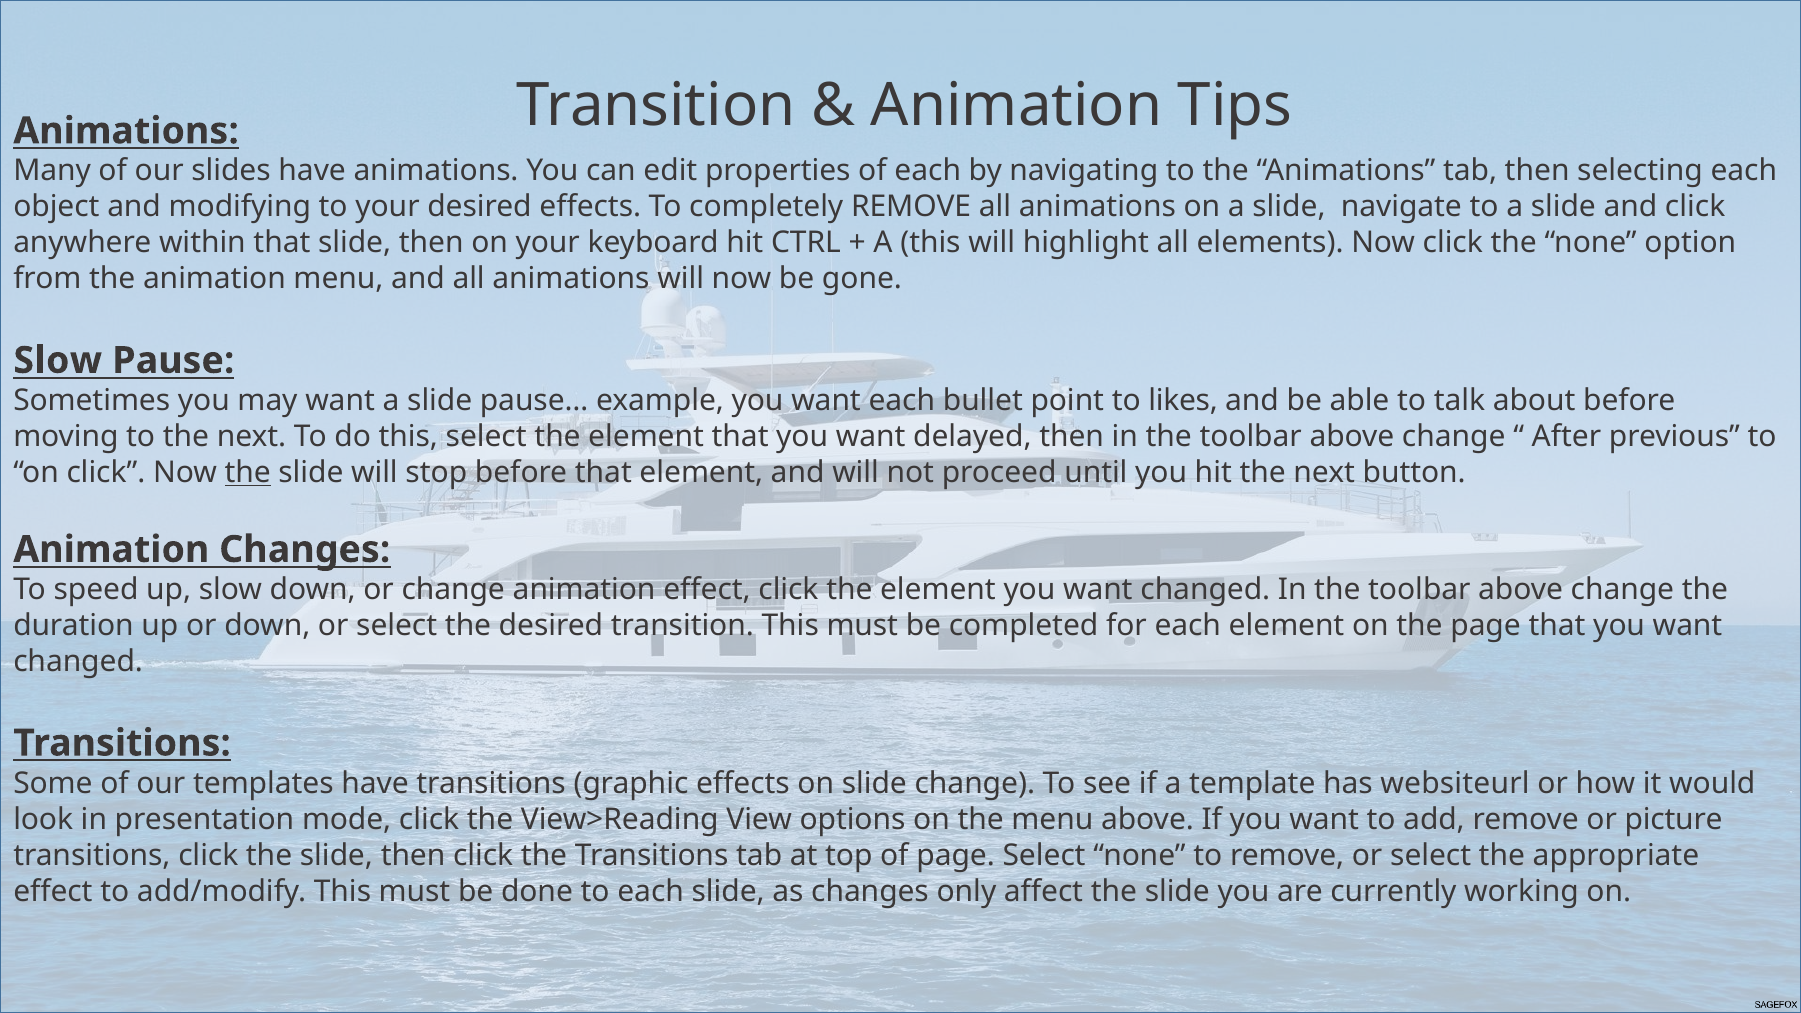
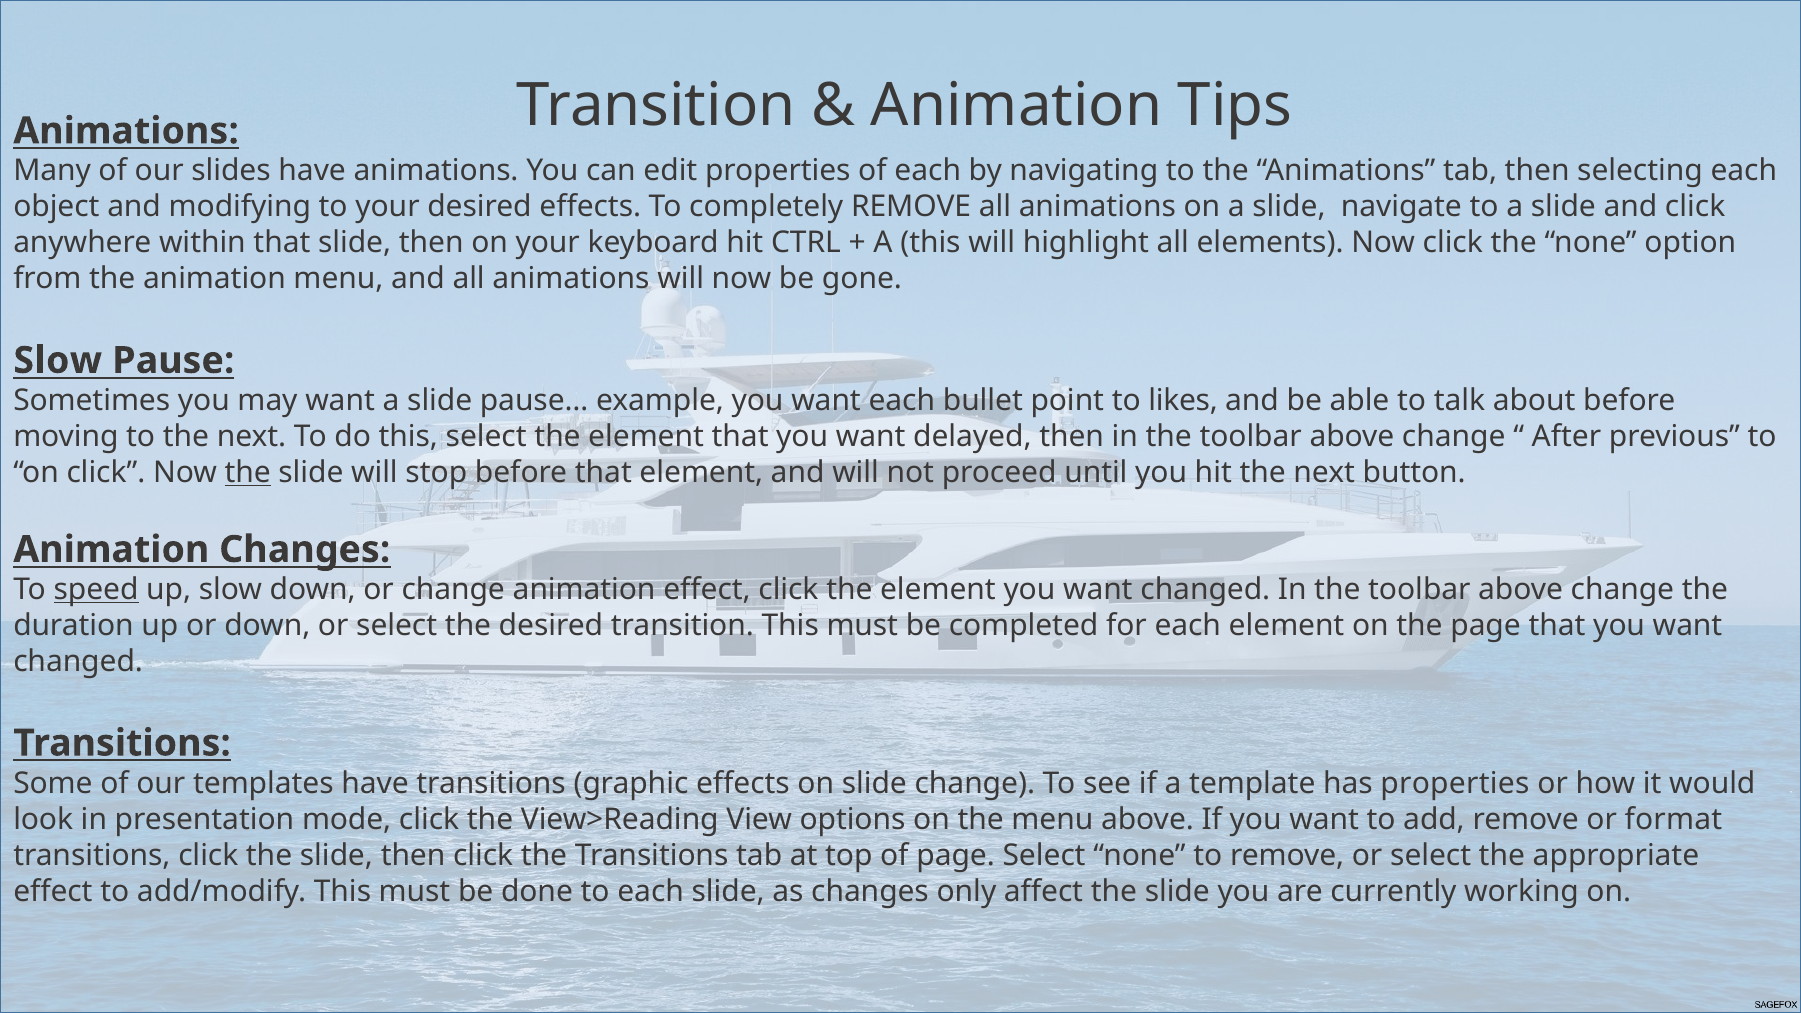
speed underline: none -> present (96, 590)
has websiteurl: websiteurl -> properties (1455, 783)
picture: picture -> format (1673, 819)
